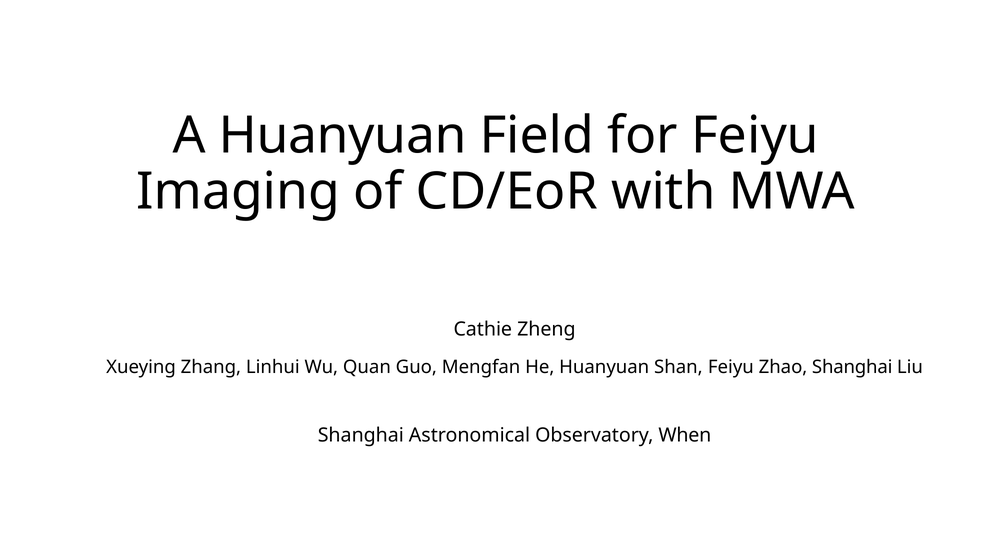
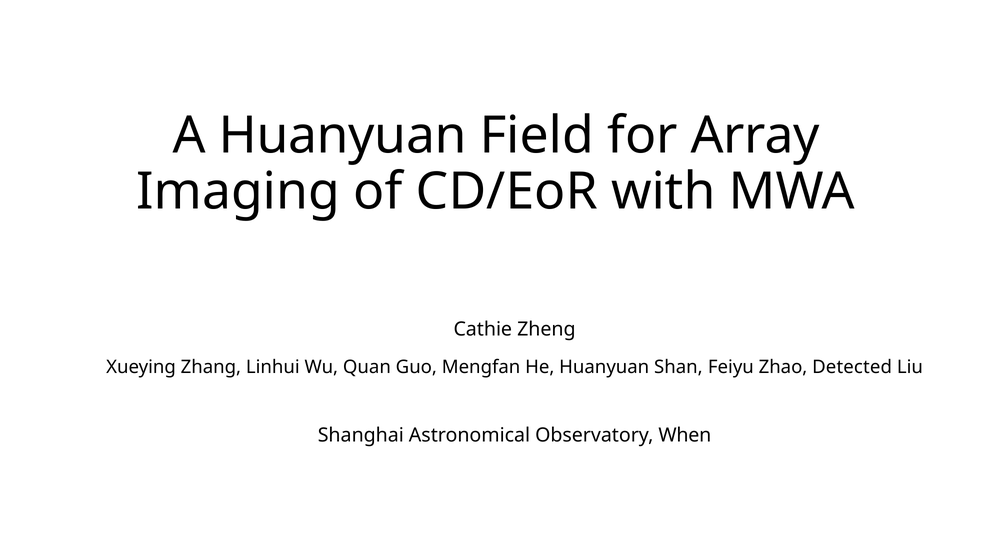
for Feiyu: Feiyu -> Array (755, 136)
Zhao Shanghai: Shanghai -> Detected (852, 367)
